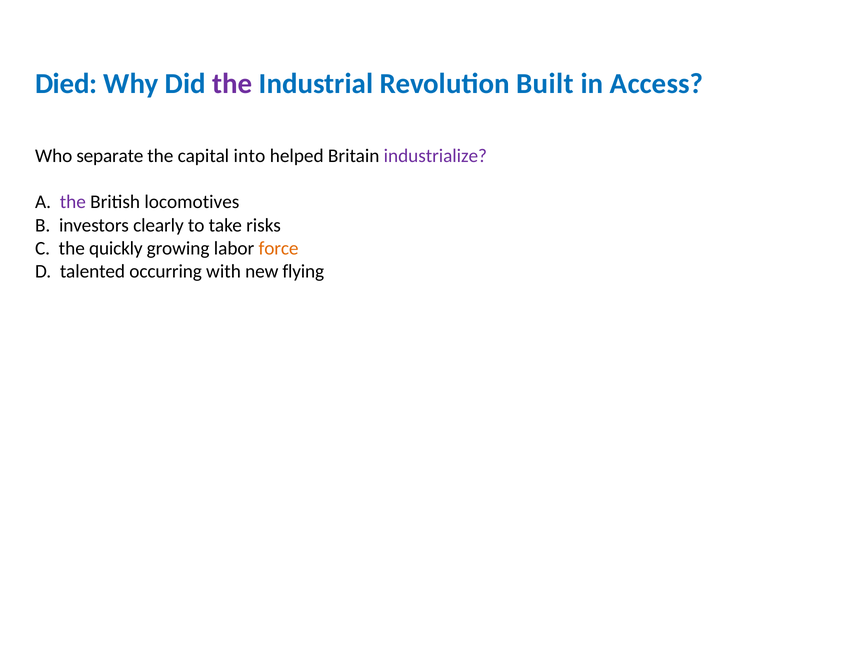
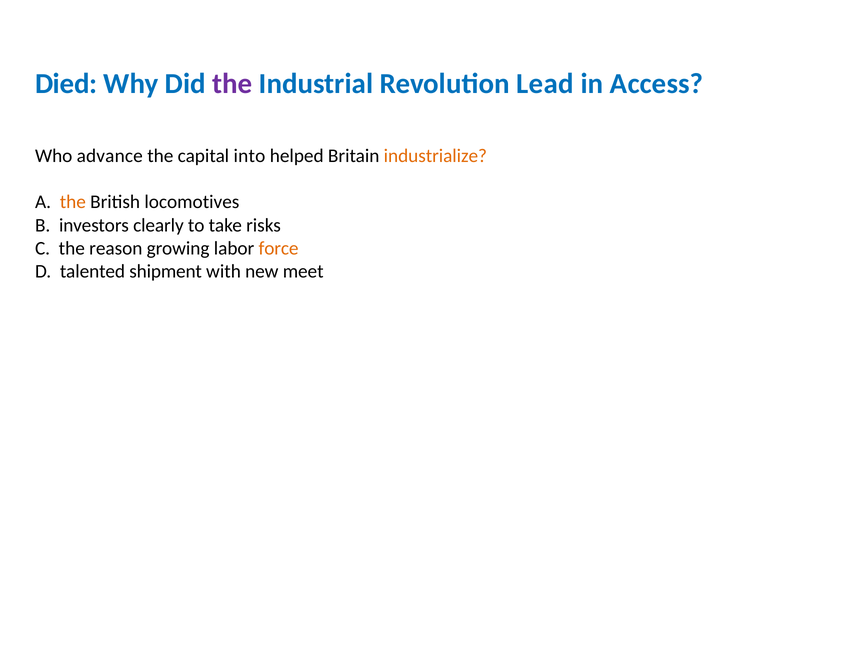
Built: Built -> Lead (545, 84)
separate: separate -> advance (110, 156)
industrialize colour: purple -> orange (435, 156)
the colour: purple -> orange (73, 202)
quickly: quickly -> reason (116, 248)
occurring: occurring -> shipment (166, 271)
flying: flying -> meet (303, 271)
